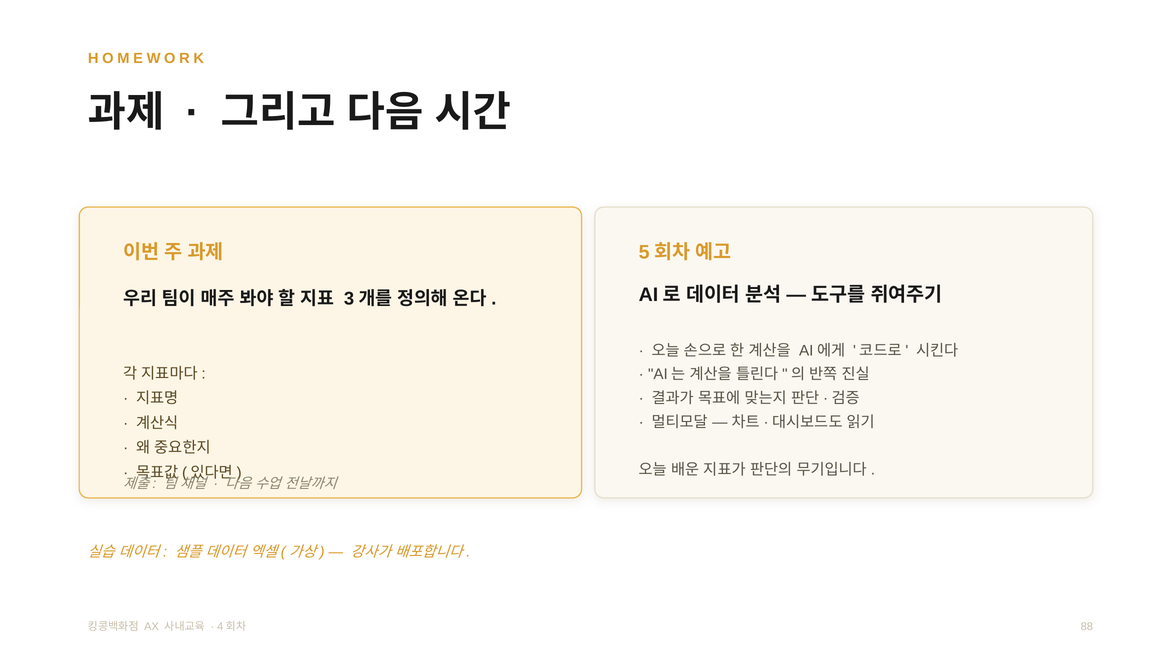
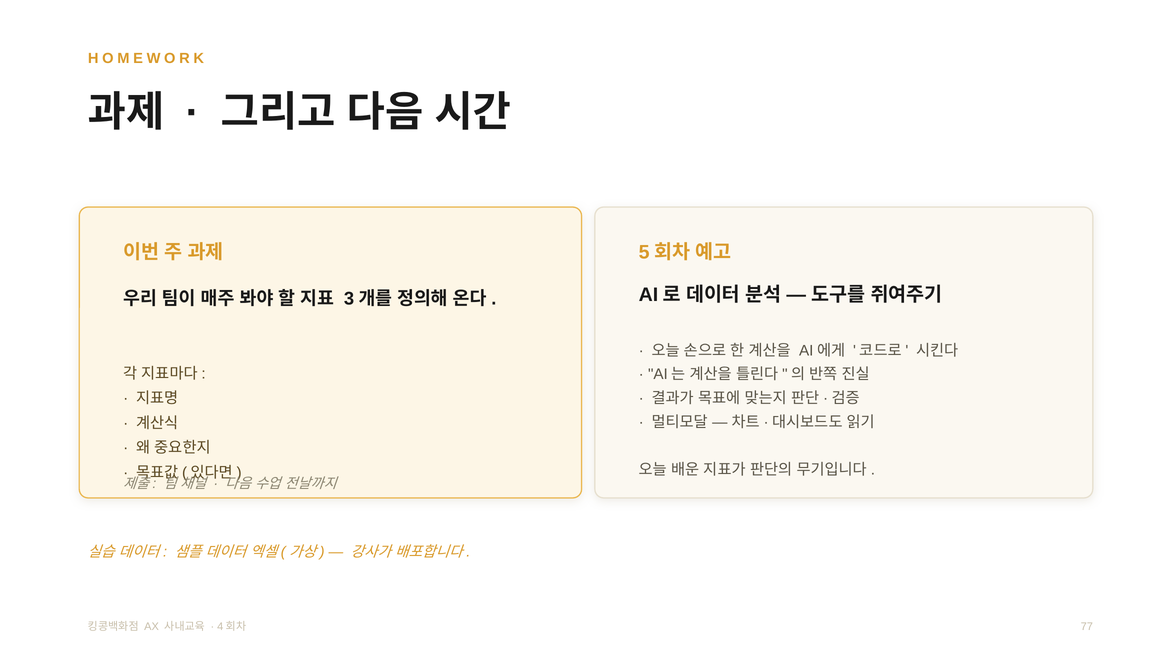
88: 88 -> 77 (1087, 626)
